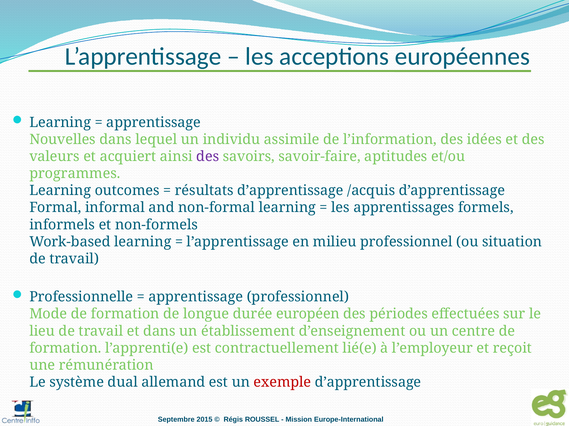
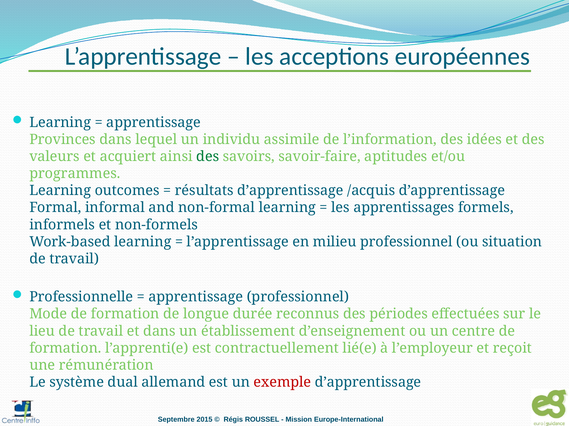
Nouvelles: Nouvelles -> Provinces (63, 140)
des colour: purple -> green (208, 157)
européen: européen -> reconnus (308, 315)
